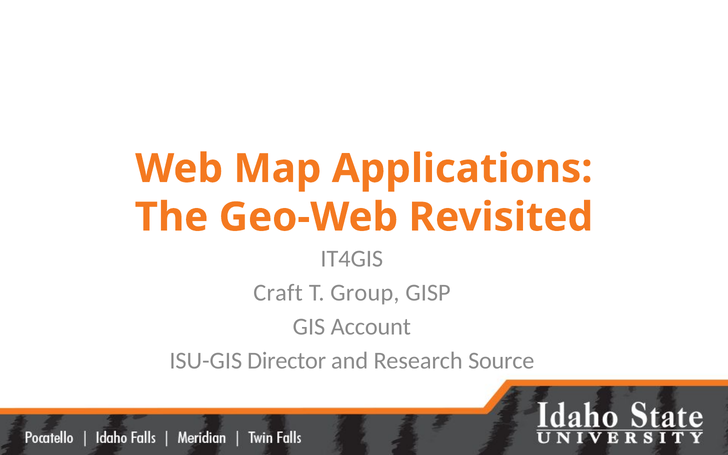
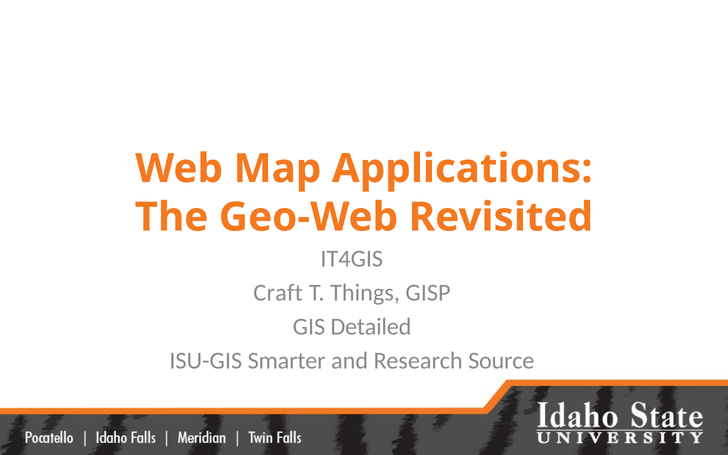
Group: Group -> Things (365, 293)
Account: Account -> Detailed (371, 327)
Director: Director -> Smarter (287, 361)
